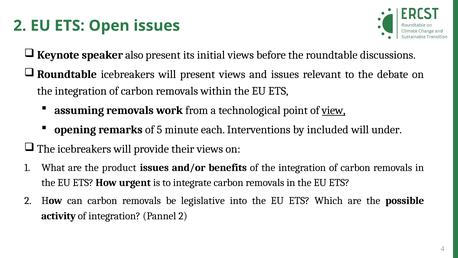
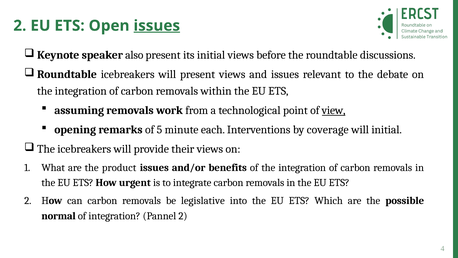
issues underline: none -> present (157, 26)
included: included -> coverage (328, 130)
will under: under -> initial (387, 130)
activity: activity -> normal (59, 216)
